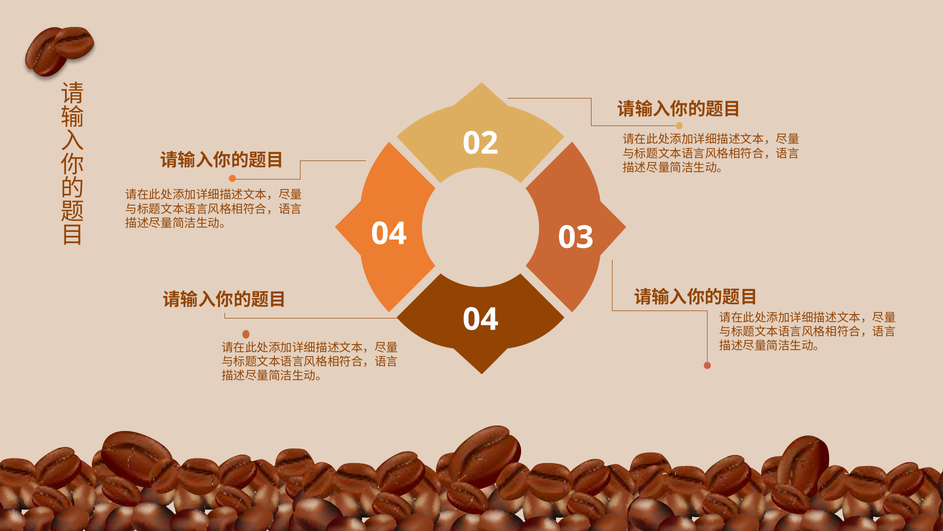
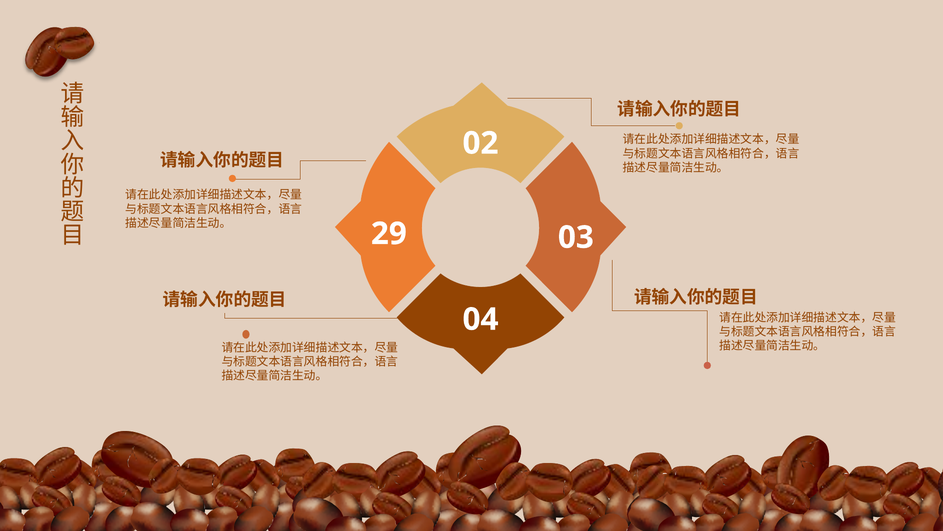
04: 04 -> 29 (389, 233)
